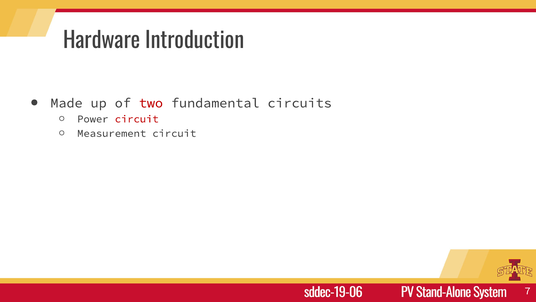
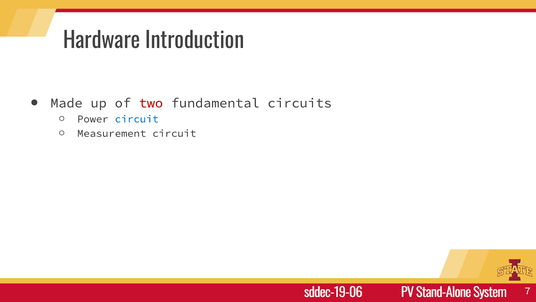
circuit colour: red -> blue (137, 119)
